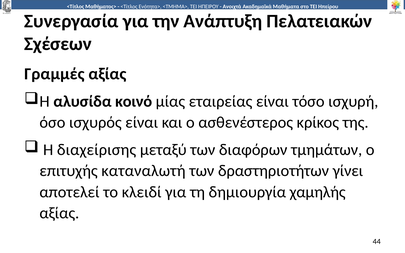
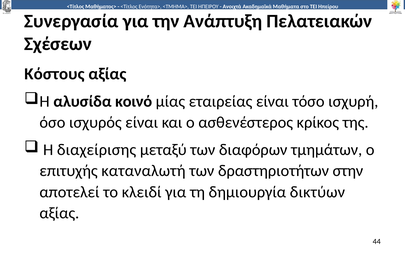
Γραμμές: Γραμμές -> Κόστους (54, 74)
γίνει: γίνει -> στην (348, 171)
χαμηλής: χαμηλής -> δικτύων (317, 192)
